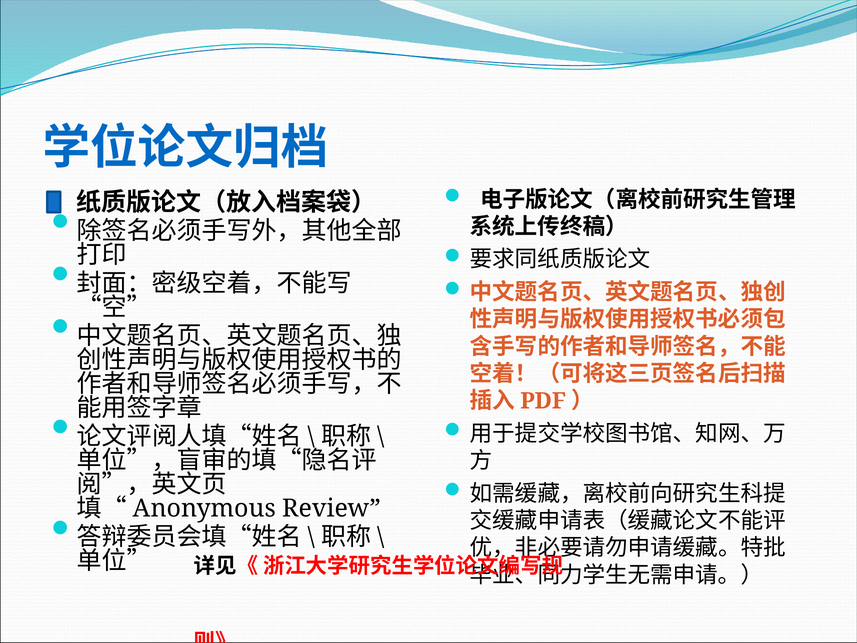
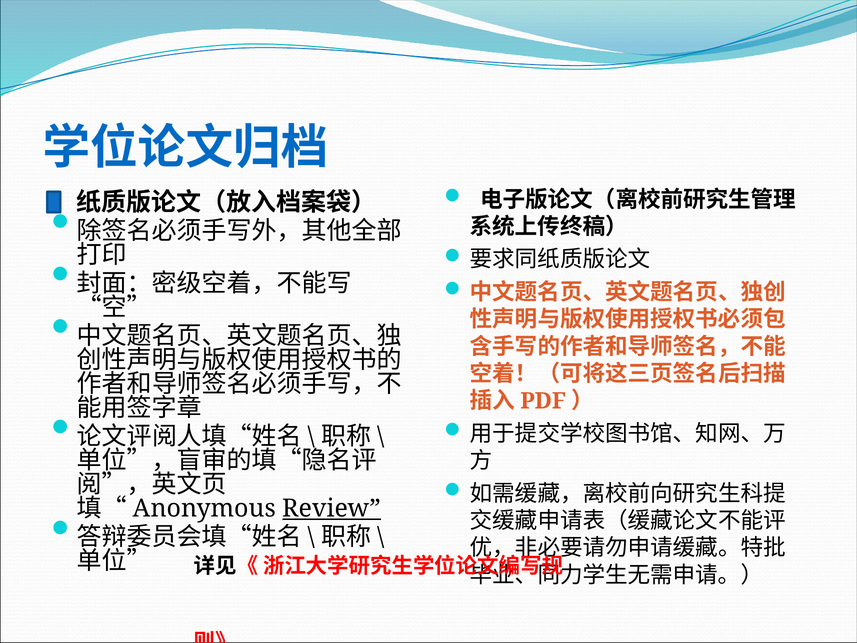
Review underline: none -> present (332, 508)
